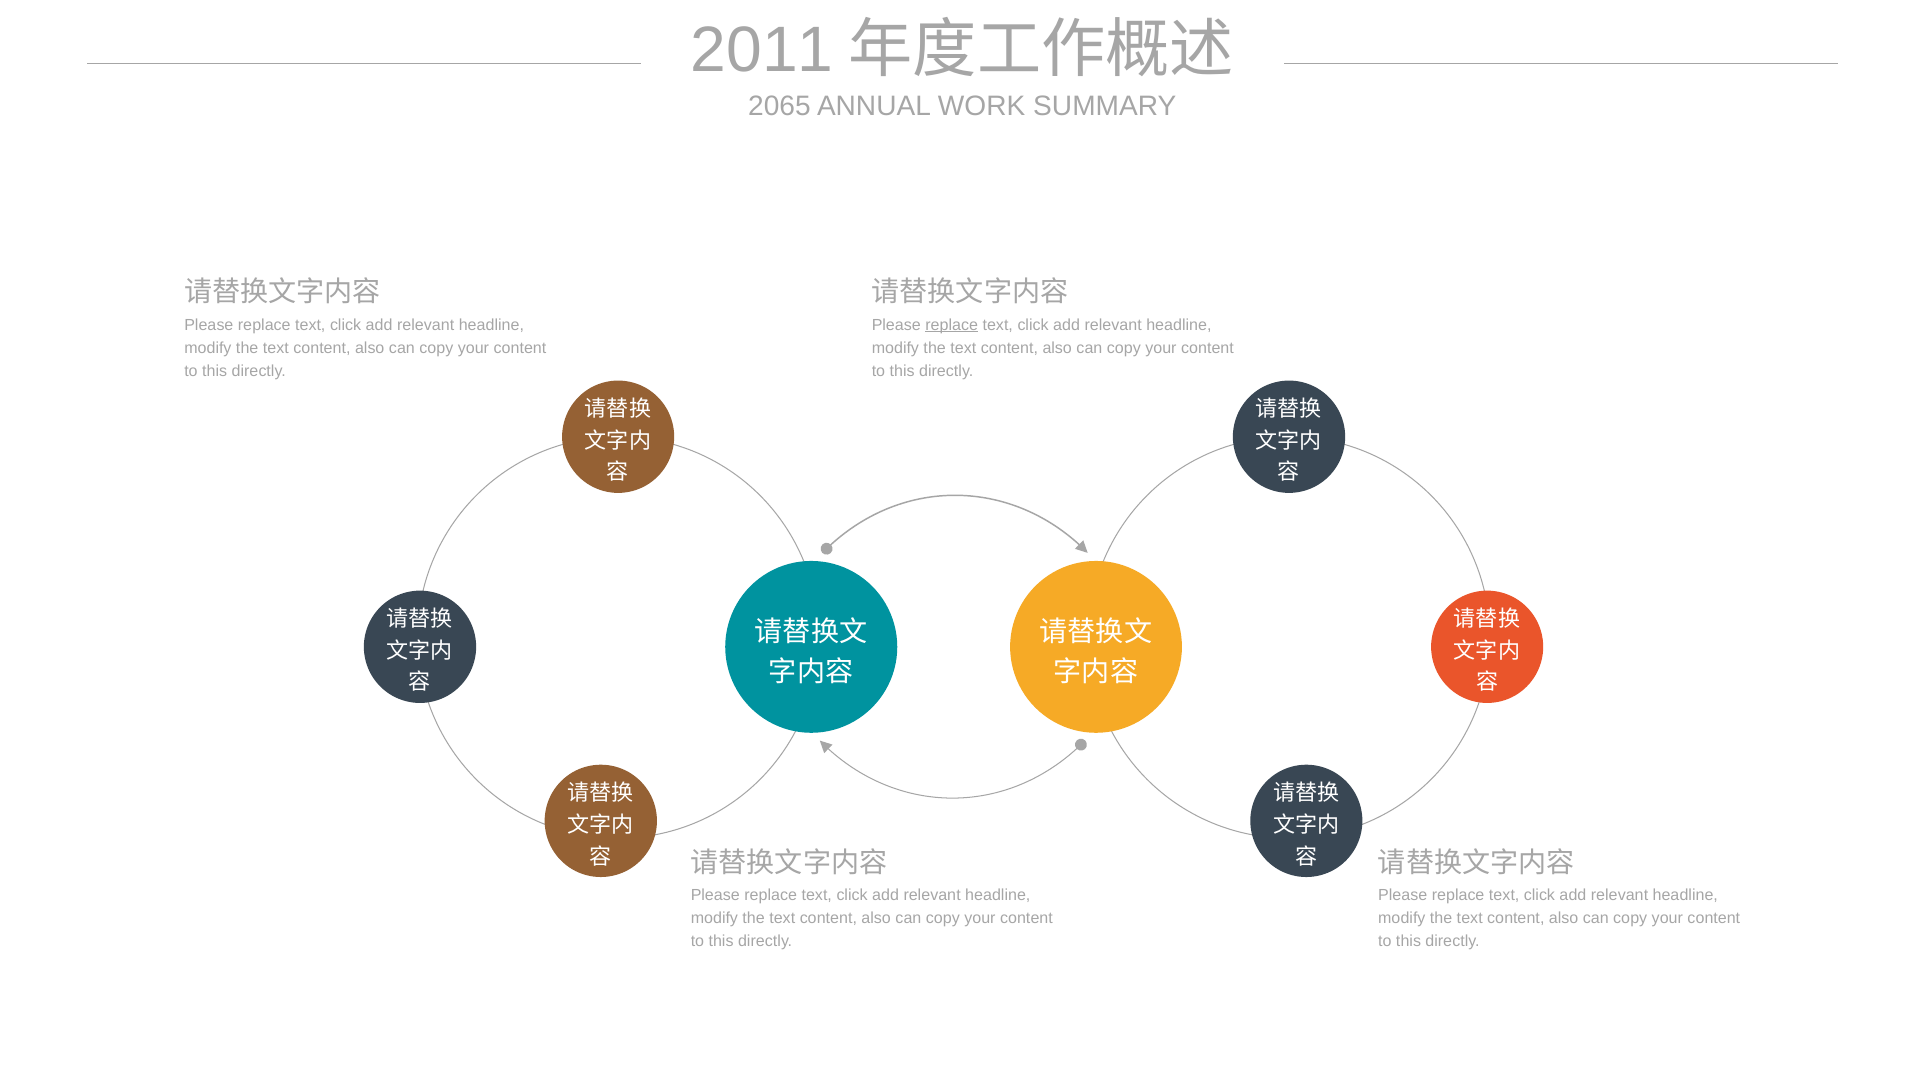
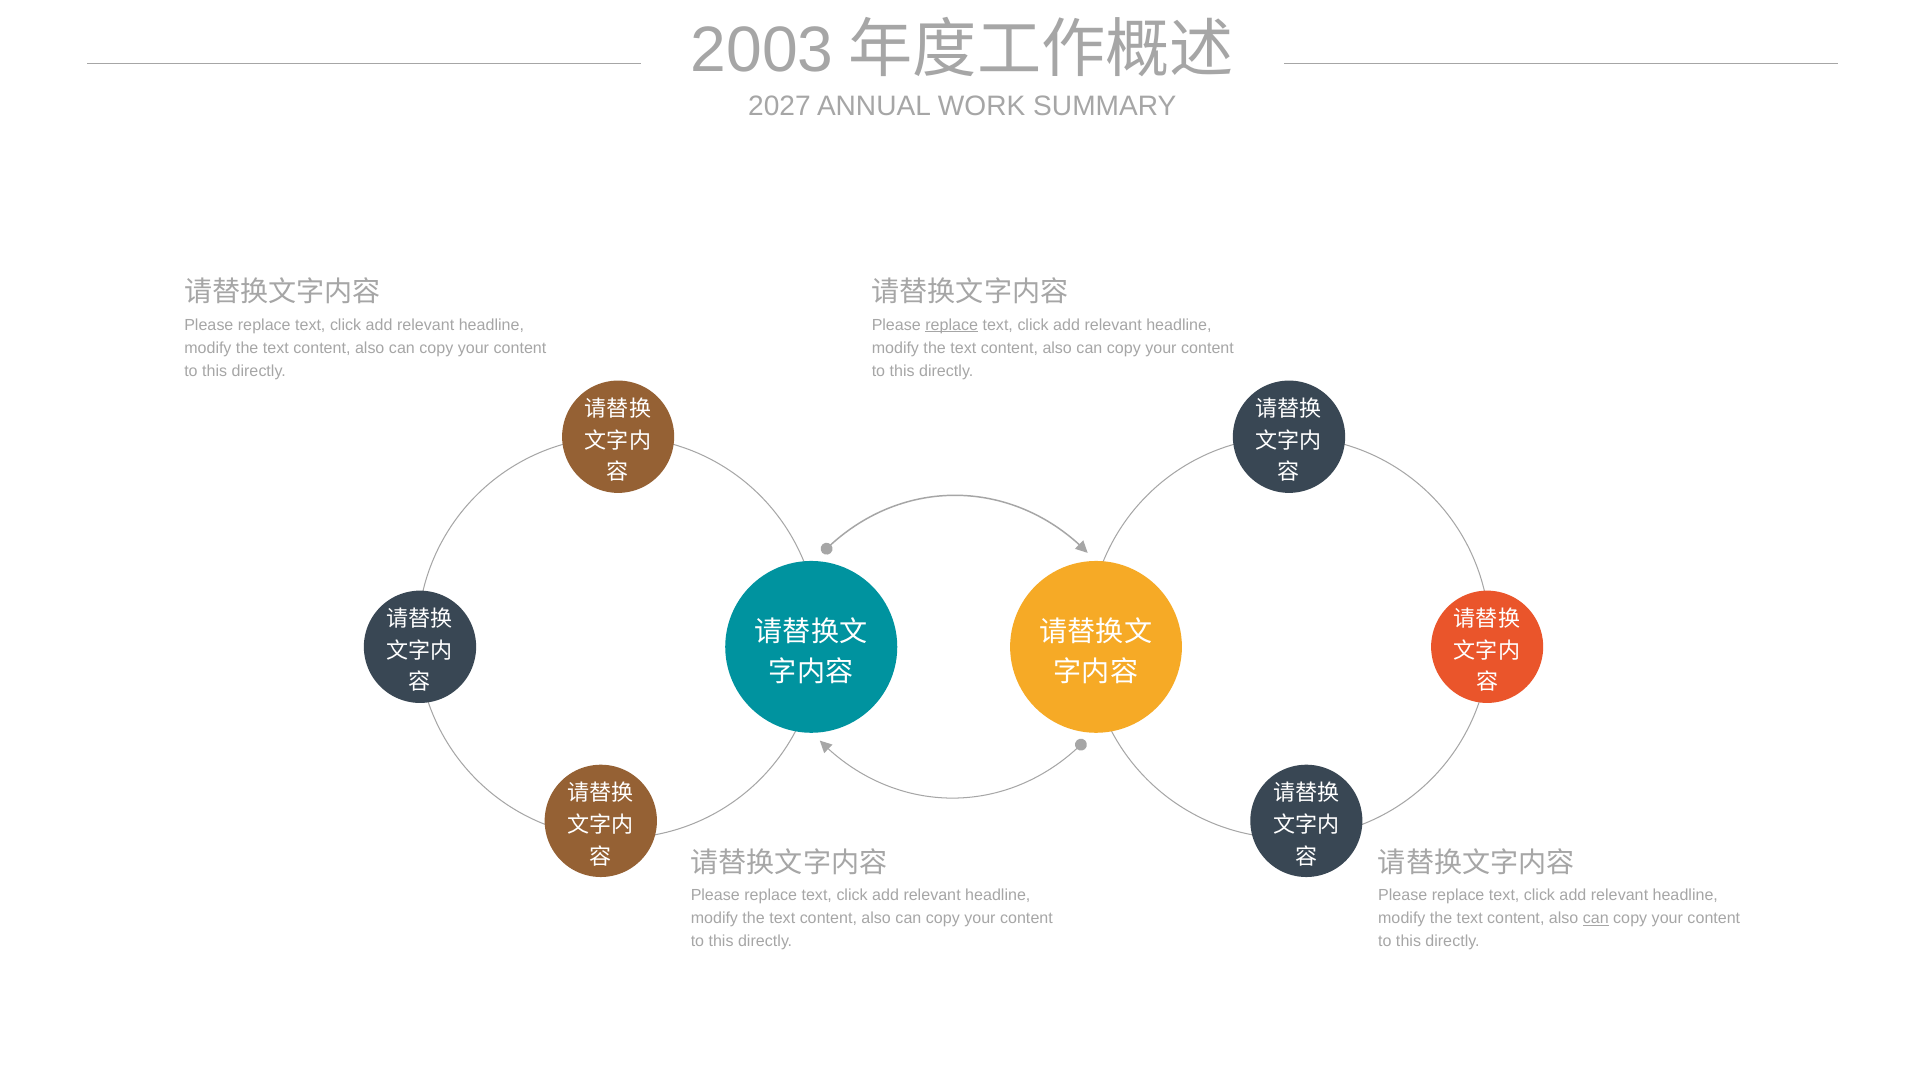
2011: 2011 -> 2003 (762, 51)
2065: 2065 -> 2027 (779, 107)
can underline: none -> present (1596, 918)
